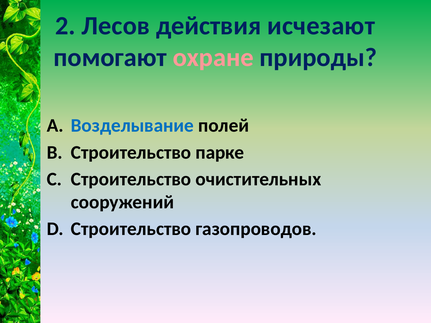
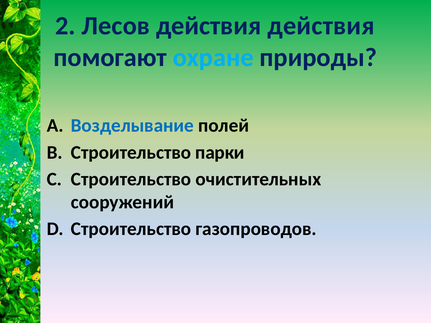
действия исчезают: исчезают -> действия (321, 26)
охране colour: pink -> light blue (213, 58)
парке: парке -> парки (220, 153)
